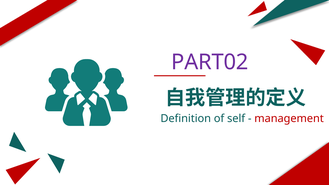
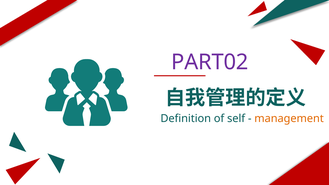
management colour: red -> orange (289, 119)
